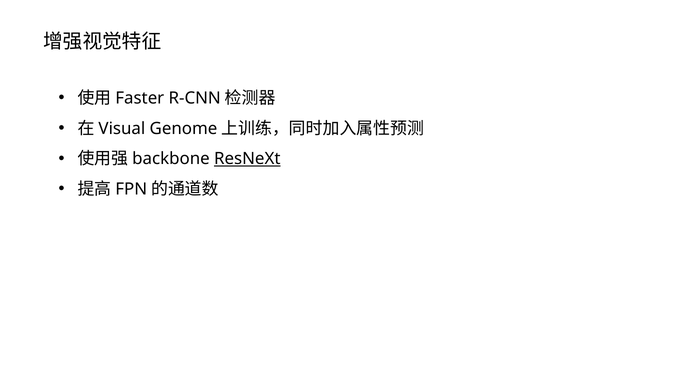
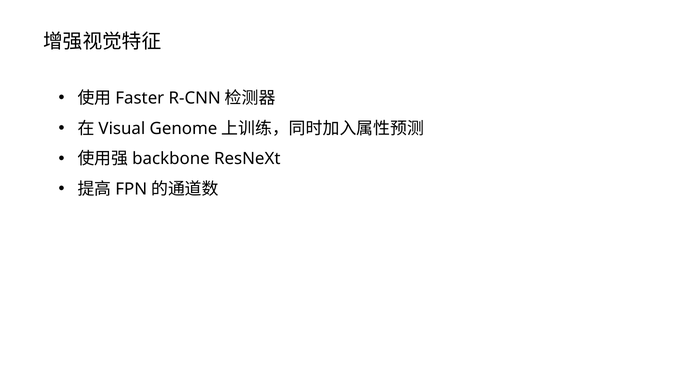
ResNeXt underline: present -> none (247, 159)
